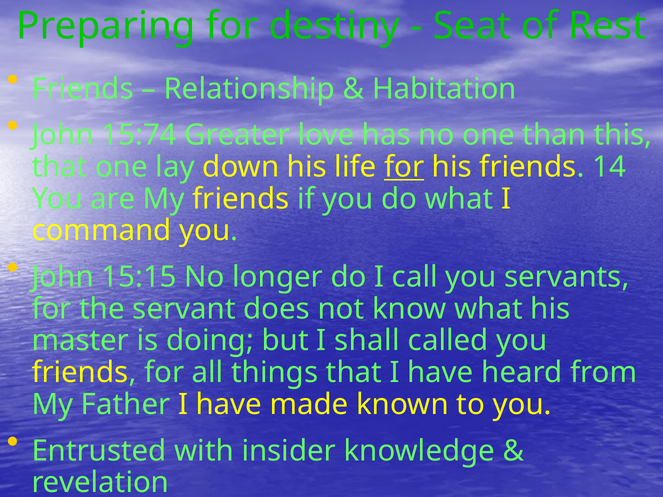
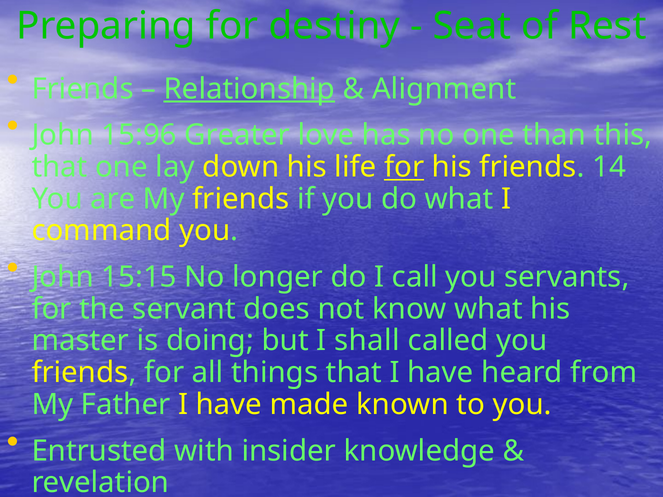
Relationship underline: none -> present (249, 89)
Habitation: Habitation -> Alignment (444, 89)
15:74: 15:74 -> 15:96 (139, 135)
